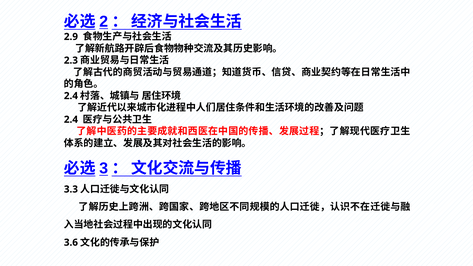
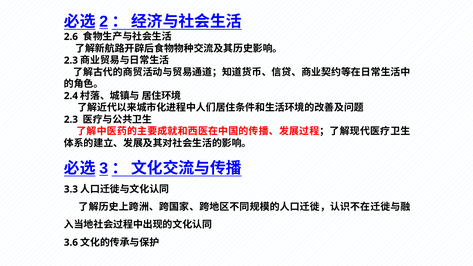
2.9: 2.9 -> 2.6 (71, 37)
2.4: 2.4 -> 2.3 (71, 120)
